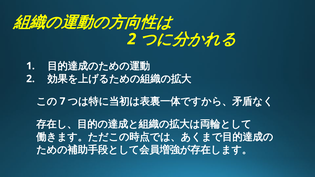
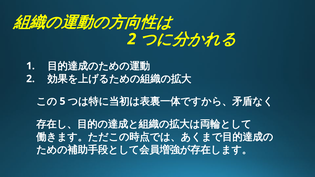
7: 7 -> 5 (62, 101)
